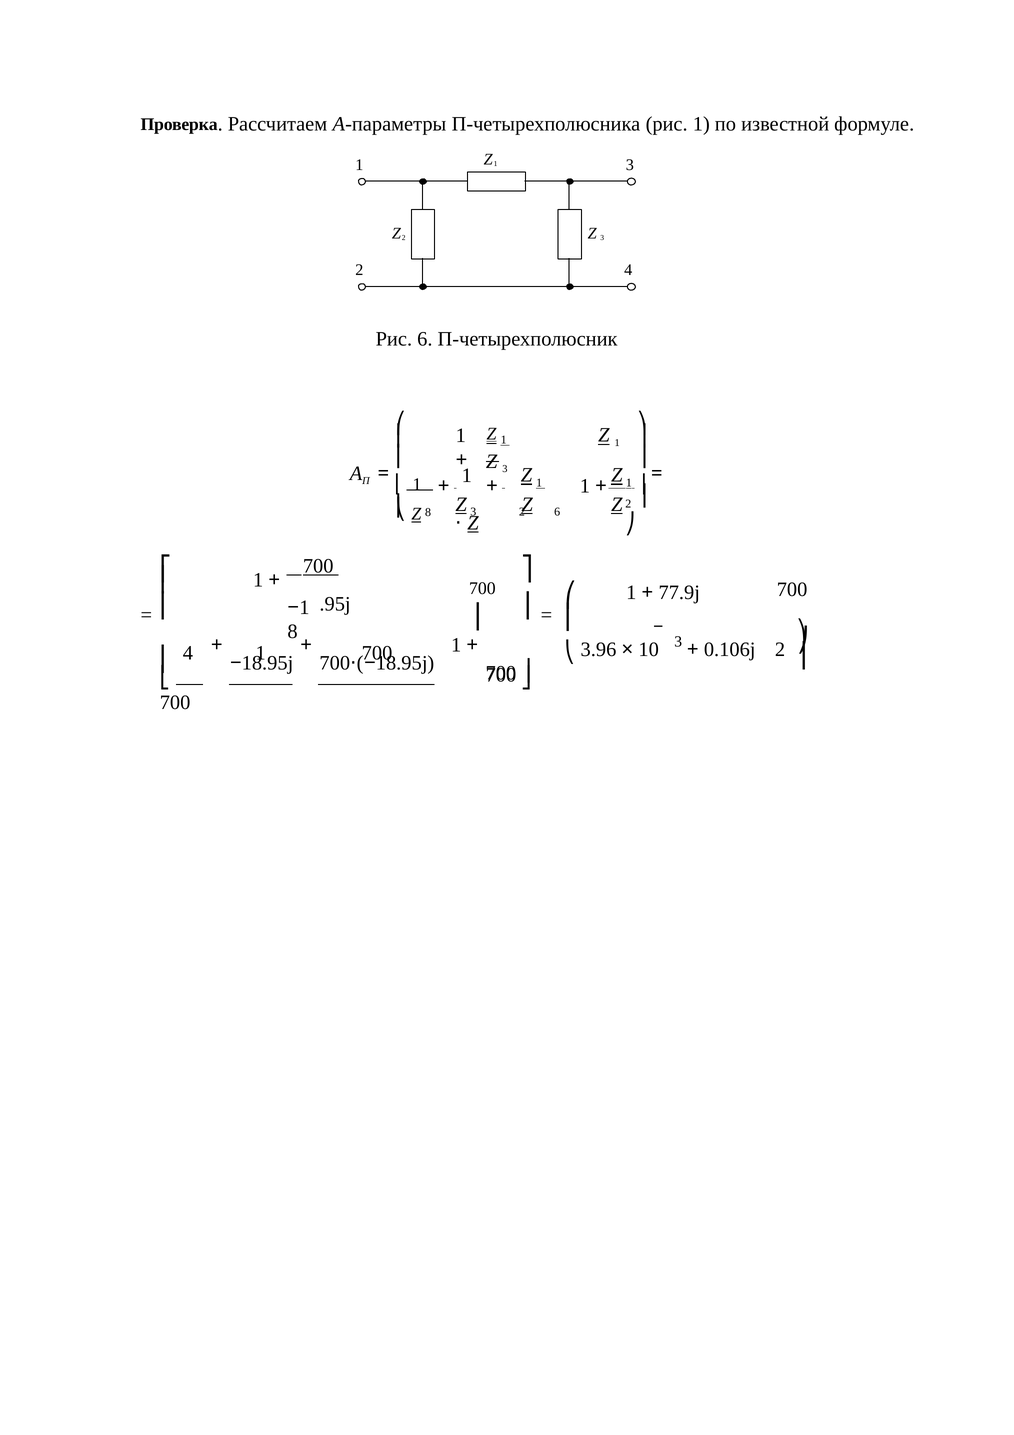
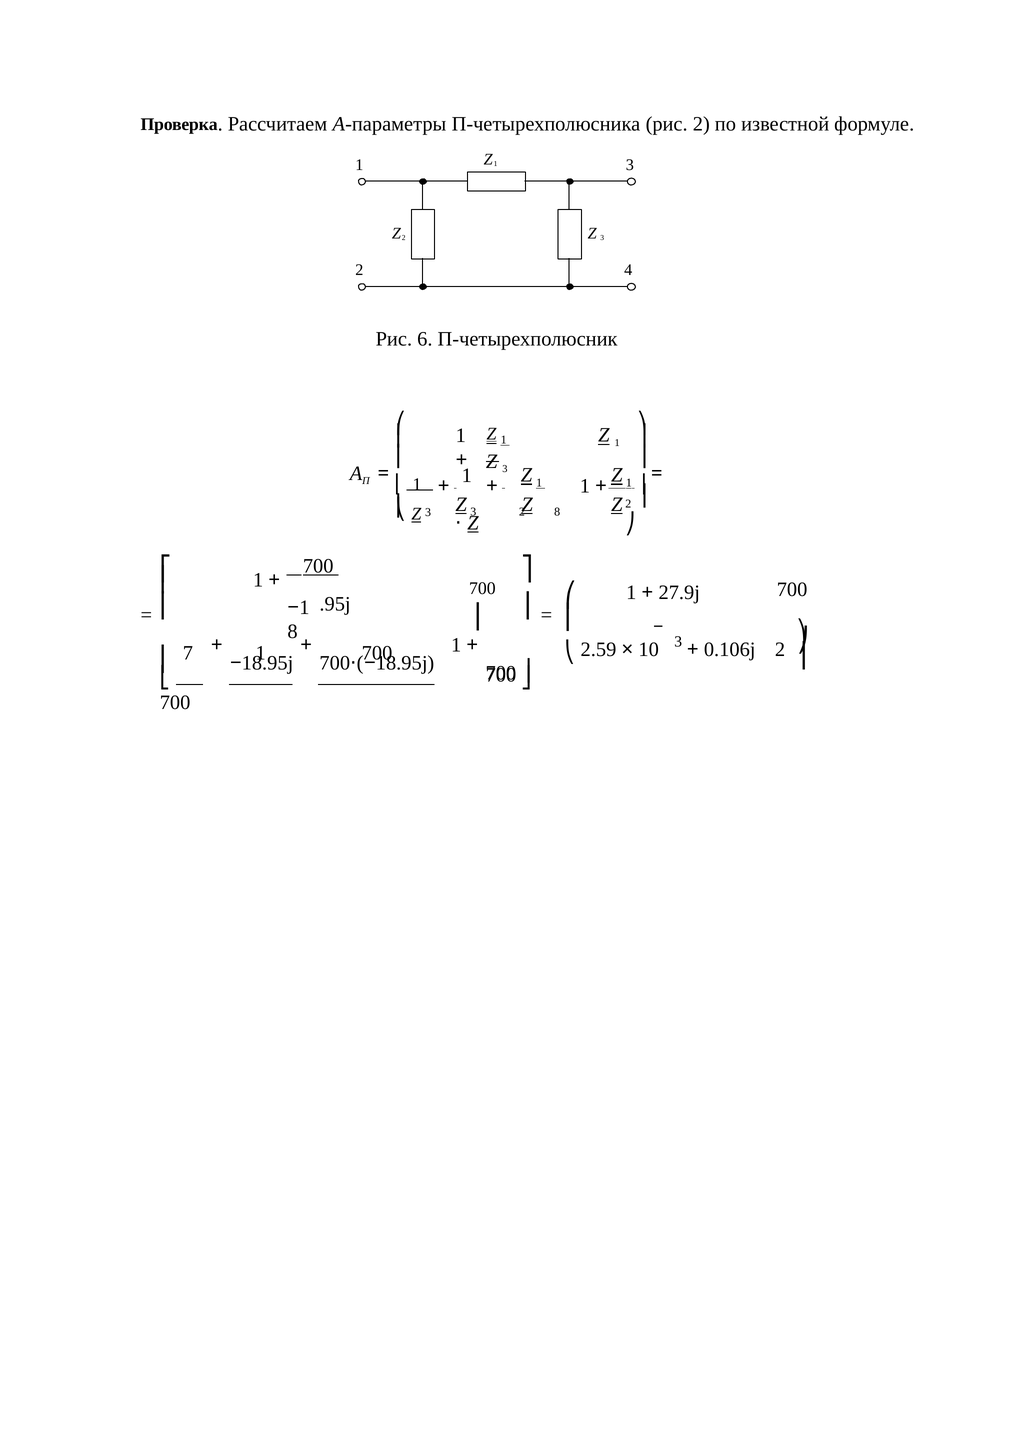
рис 1: 1 -> 2 (701, 124)
8: 8 -> 3 (428, 512)
6: 6 -> 8 (557, 512)
77.9j: 77.9j -> 27.9j (679, 593)
3.96: 3.96 -> 2.59 (598, 649)
4: 4 -> 7 (188, 653)
